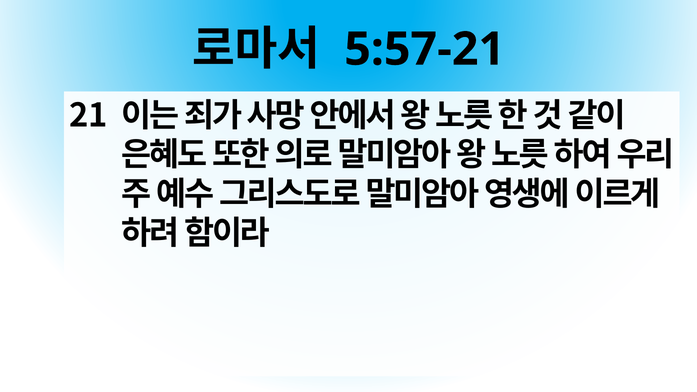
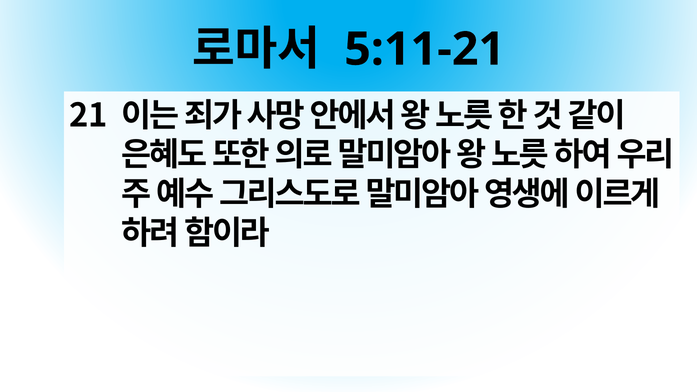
5:57-21: 5:57-21 -> 5:11-21 (425, 49)
